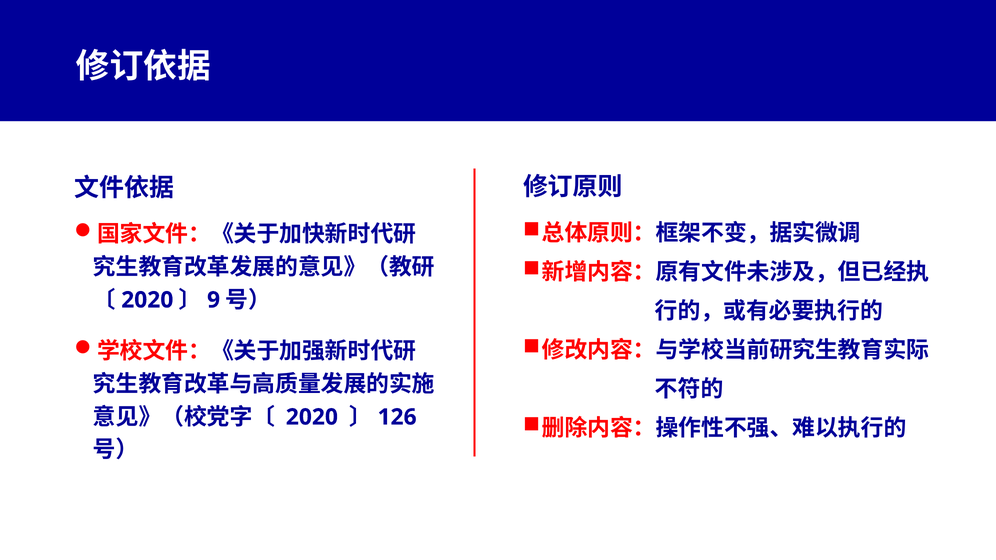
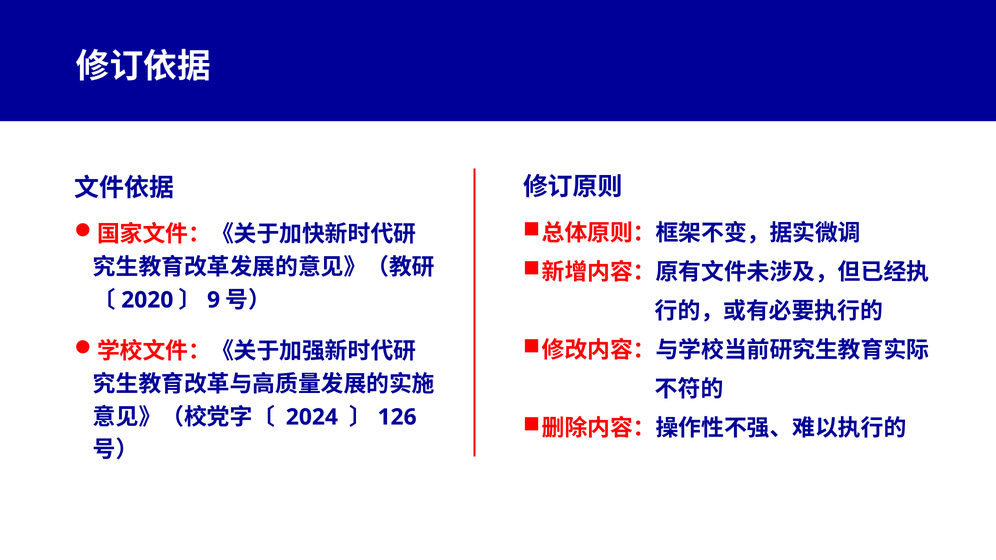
2020: 2020 -> 2024 (312, 417)
